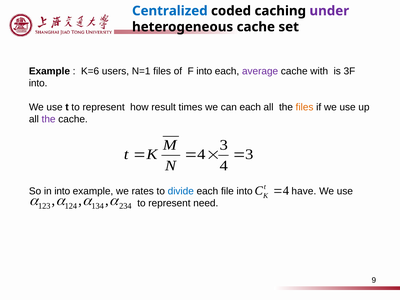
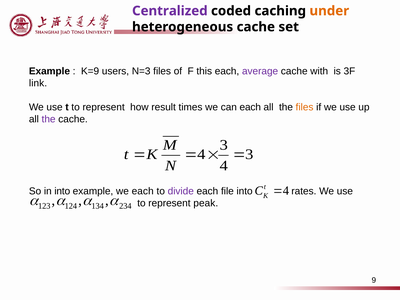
Centralized colour: blue -> purple (170, 11)
under colour: purple -> orange (329, 11)
K=6: K=6 -> K=9 (90, 71)
N=1: N=1 -> N=3 (141, 71)
F into: into -> this (204, 71)
into: into -> link (38, 83)
we rates: rates -> each (143, 191)
divide colour: blue -> purple (181, 191)
have: have -> rates (304, 191)
need: need -> peak (206, 203)
